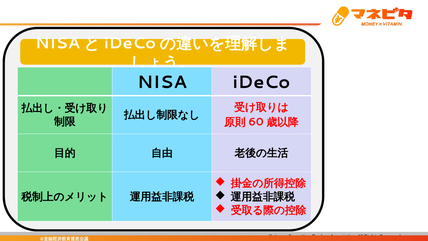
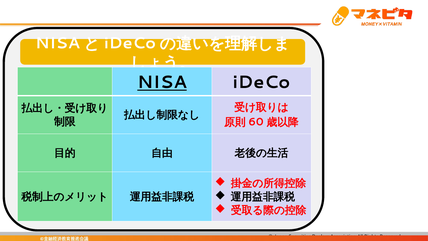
NISA underline: none -> present (162, 82)
